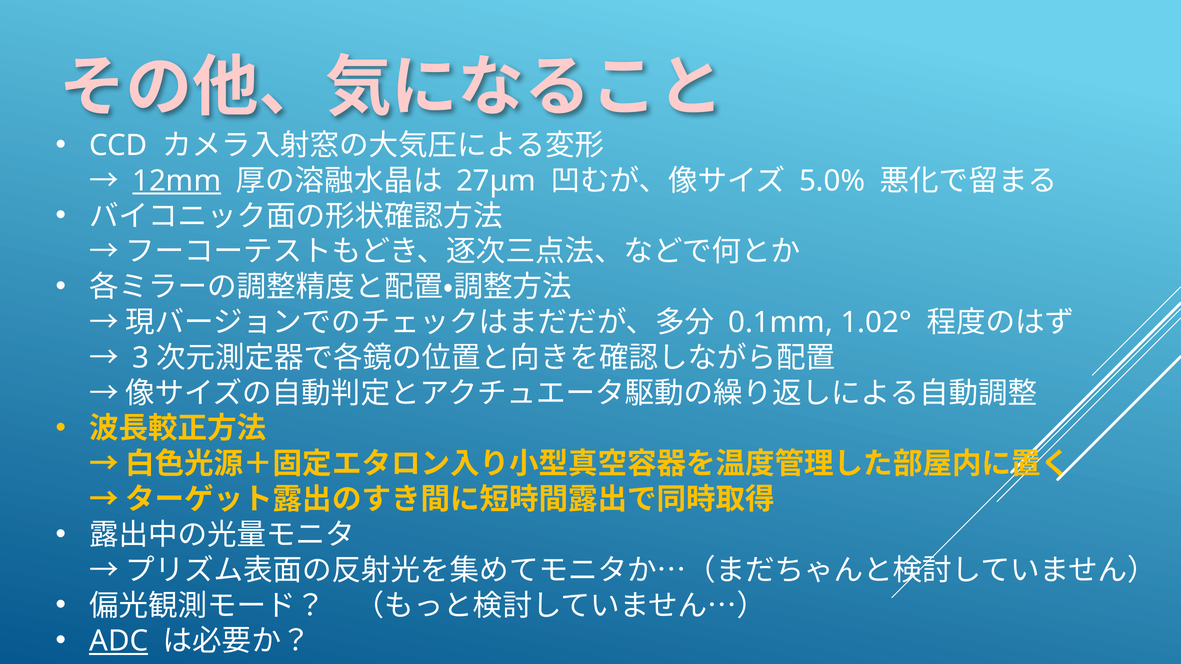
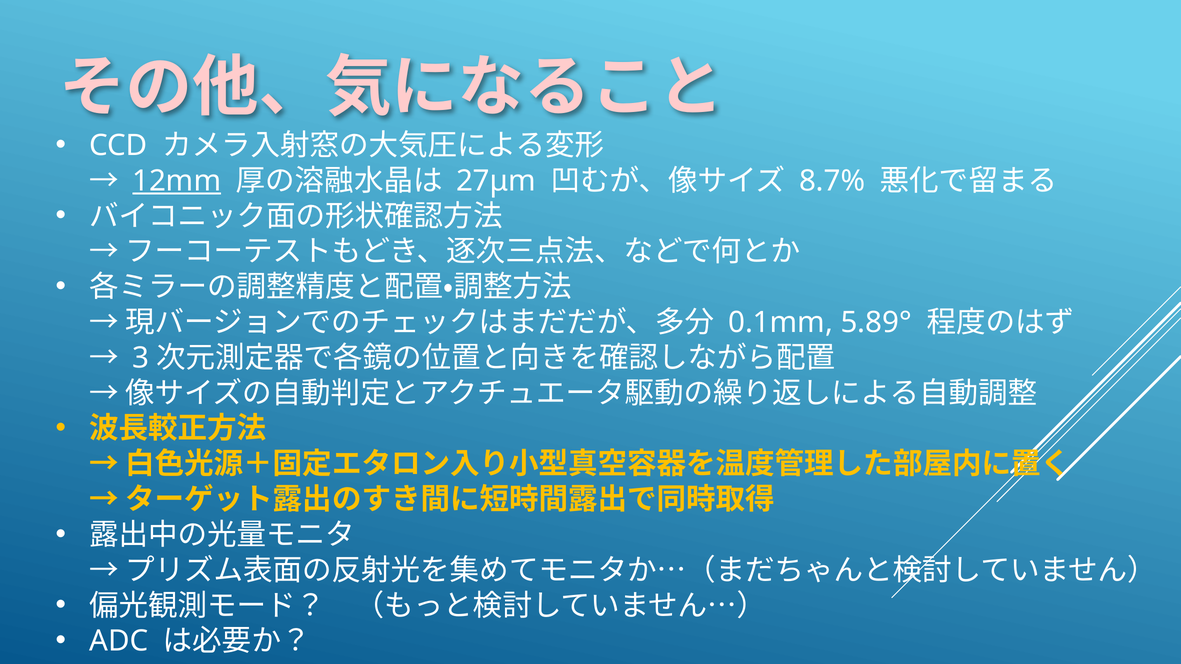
5.0%: 5.0% -> 8.7% (832, 181)
1.02°: 1.02° -> 5.89° (876, 323)
ADC underline: present -> none (119, 642)
